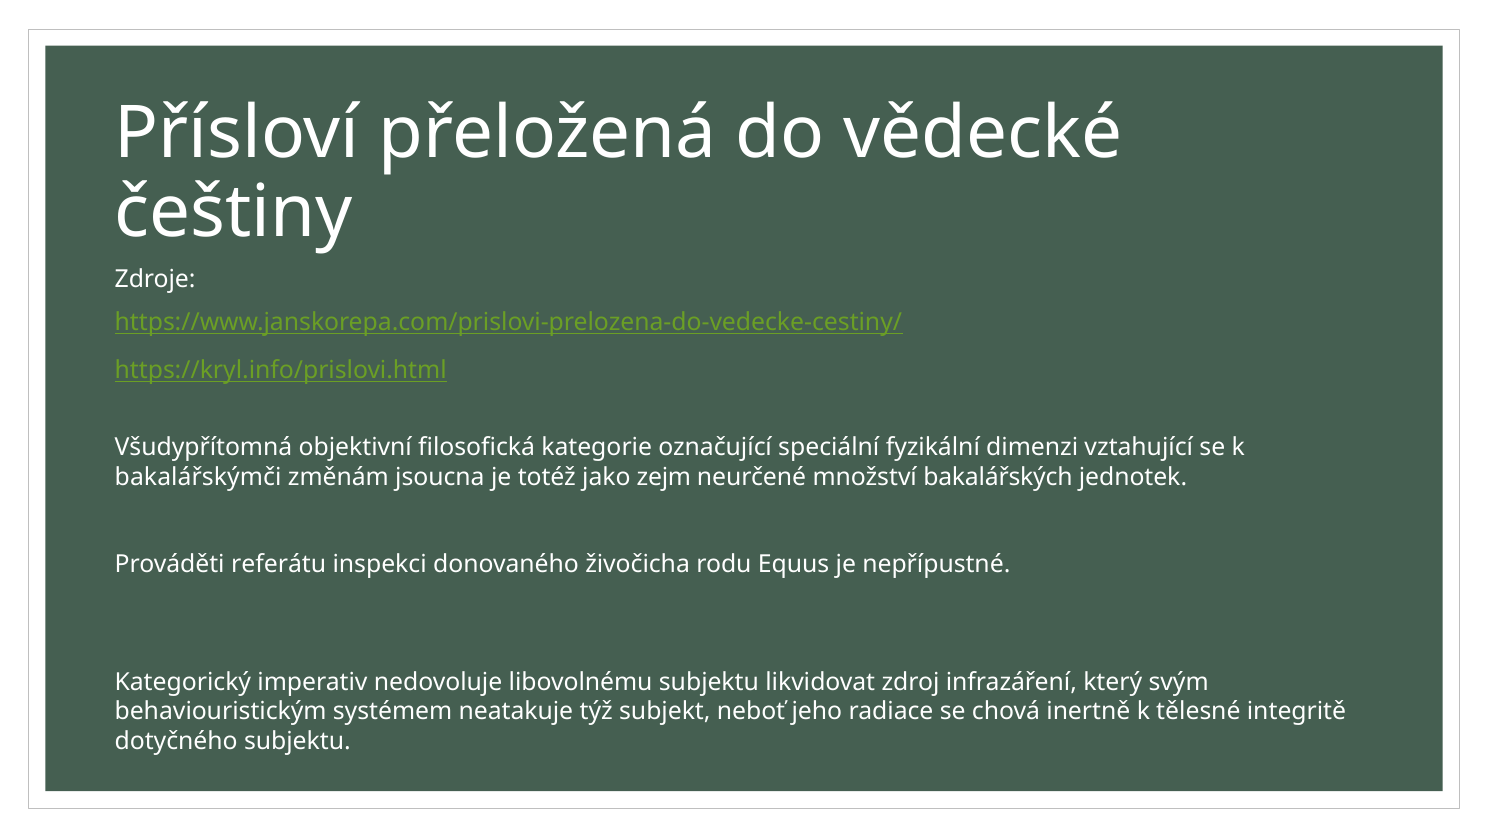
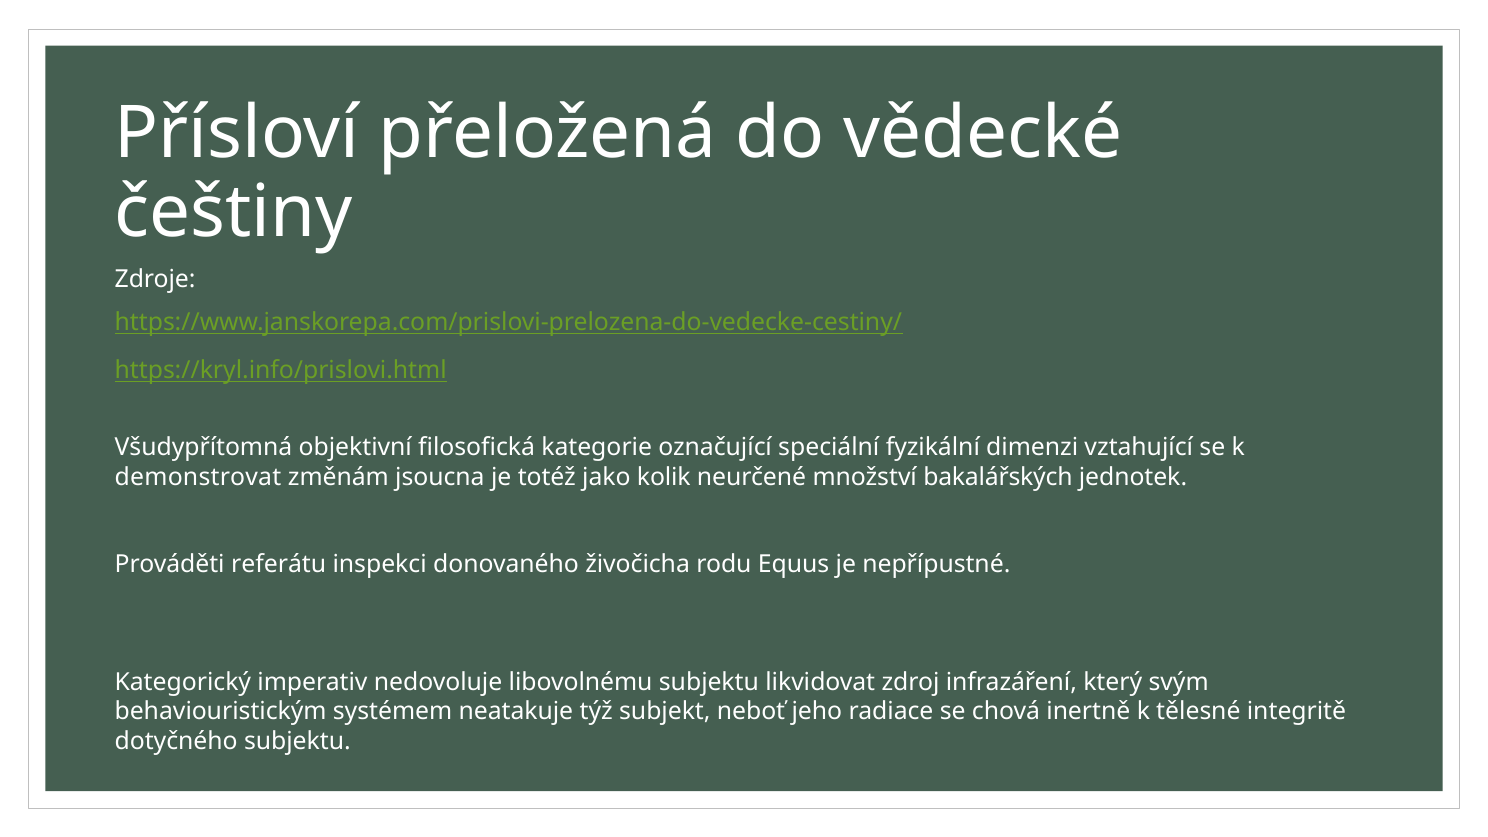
bakalářskýmči: bakalářskýmči -> demonstrovat (198, 477)
zejm: zejm -> kolik (664, 477)
